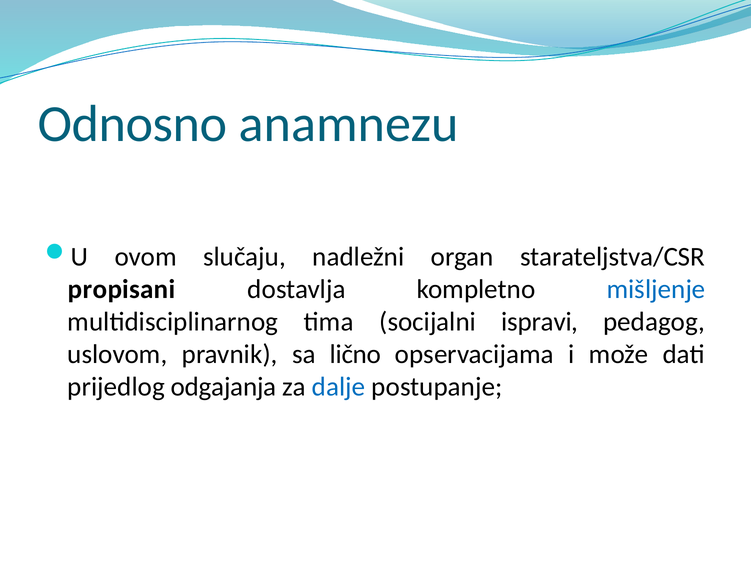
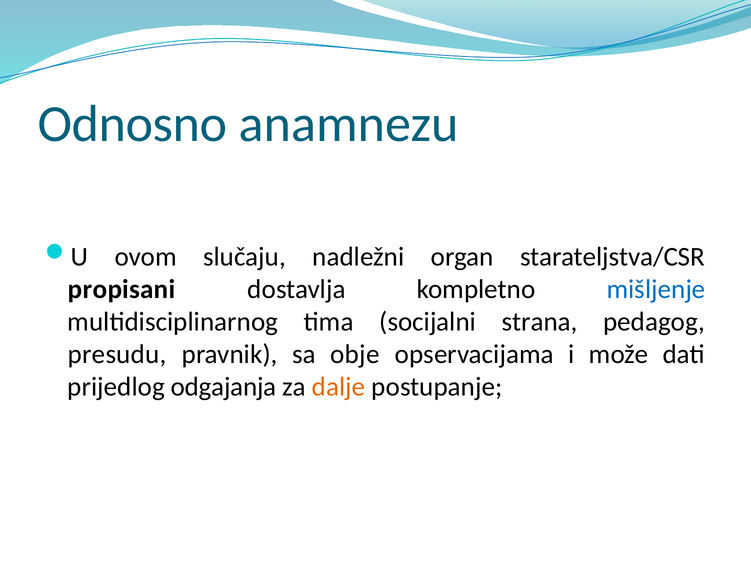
ispravi: ispravi -> strana (540, 322)
uslovom: uslovom -> presudu (117, 354)
lično: lično -> obje (355, 354)
dalje colour: blue -> orange (339, 387)
